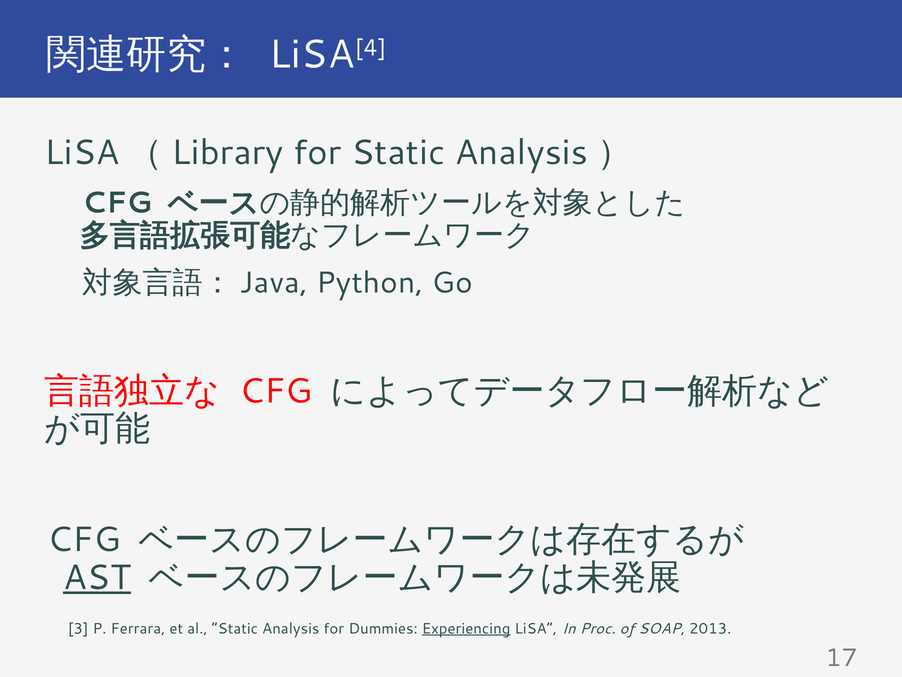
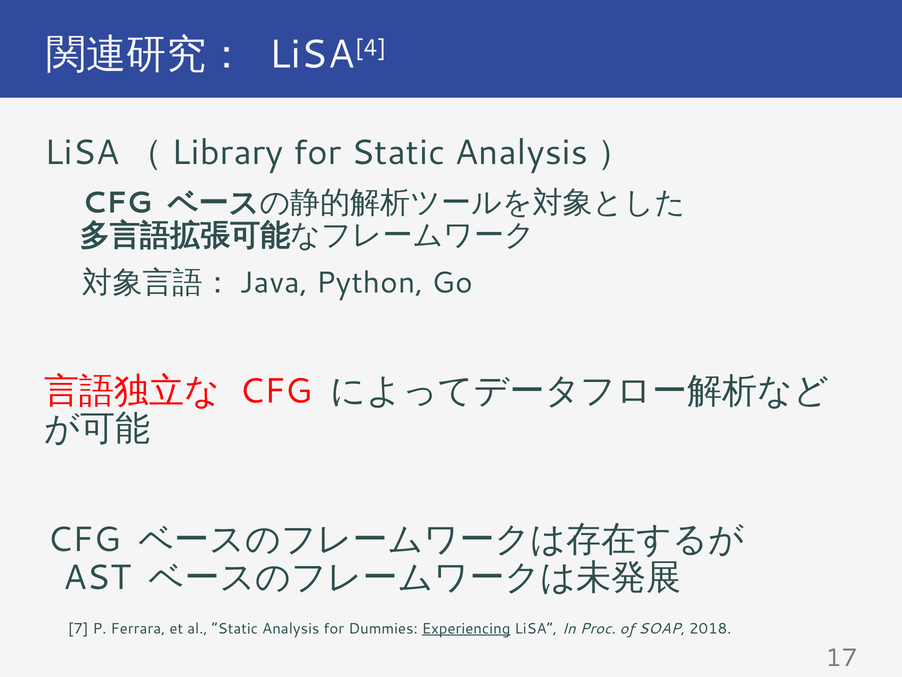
AST underline: present -> none (97, 577)
3: 3 -> 7 (78, 628)
2013: 2013 -> 2018 (710, 628)
